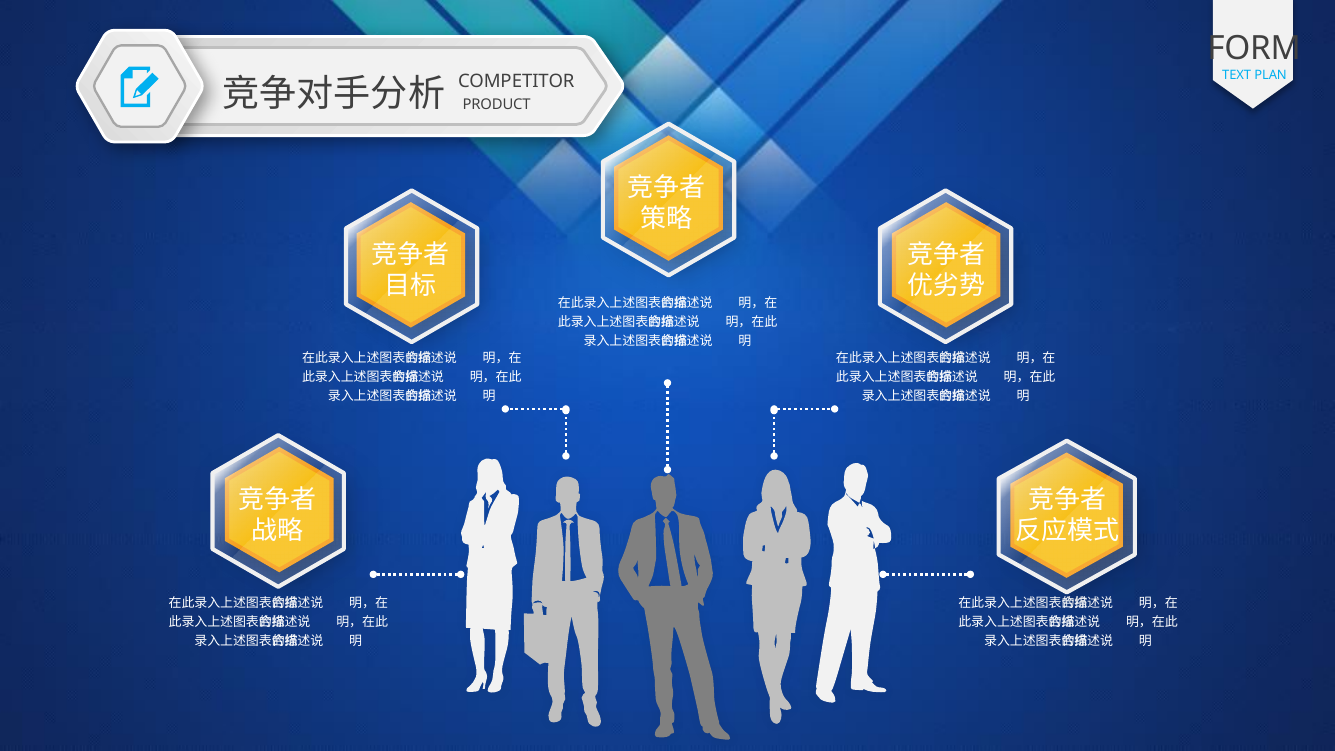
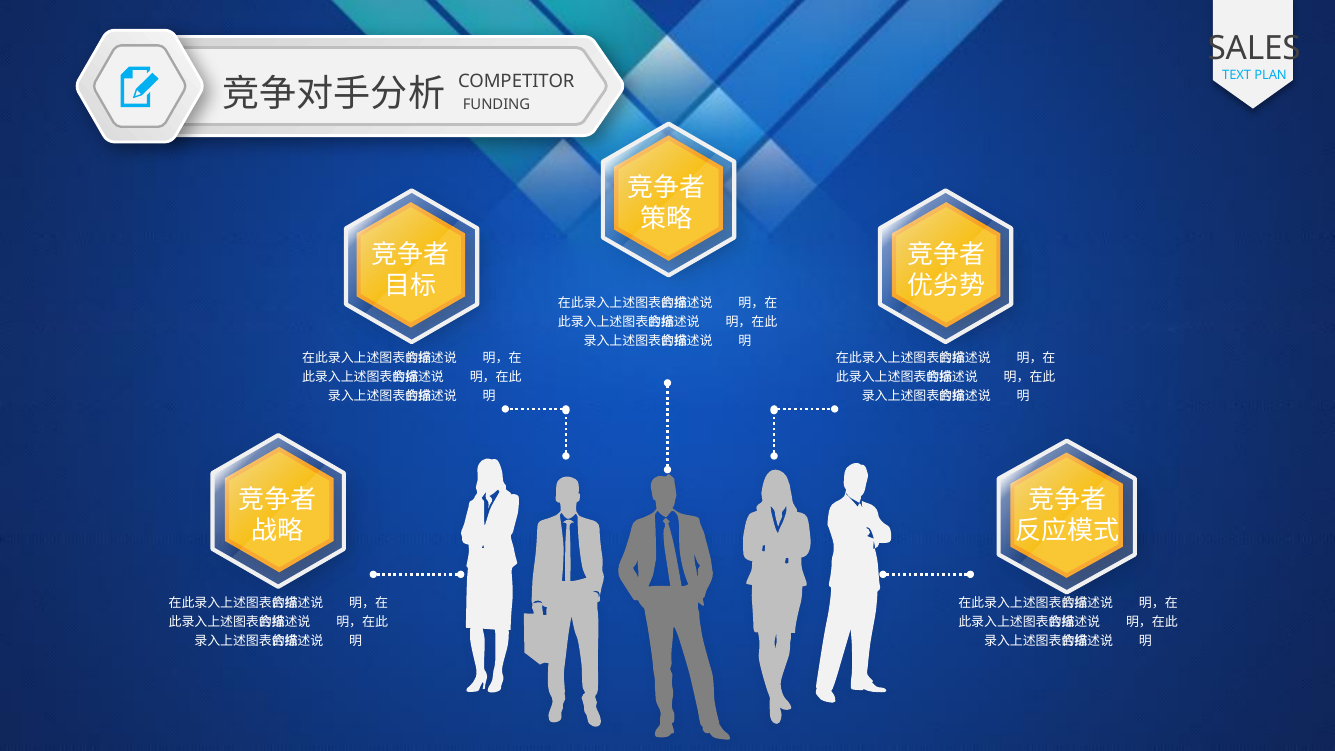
FORM: FORM -> SALES (1254, 48)
PRODUCT: PRODUCT -> FUNDING (497, 105)
